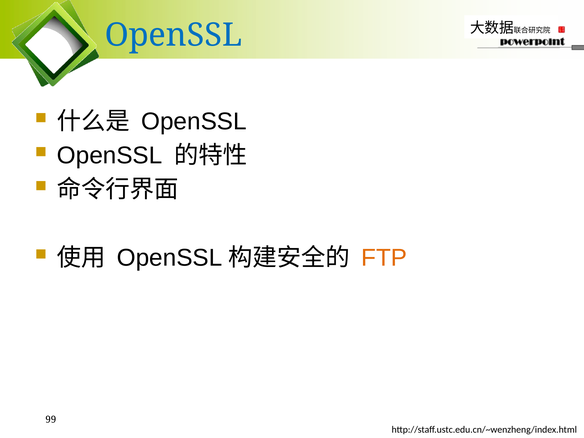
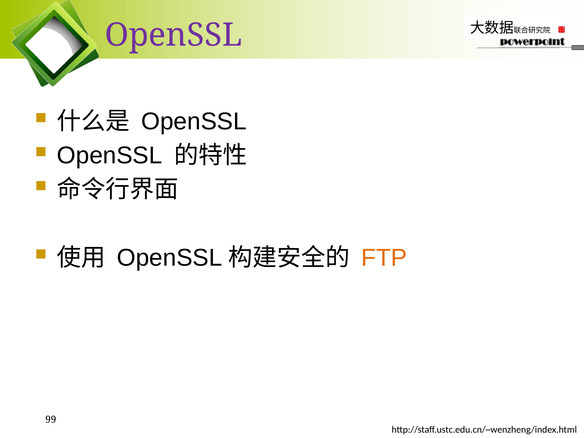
OpenSSL colour: blue -> purple (174, 35)
